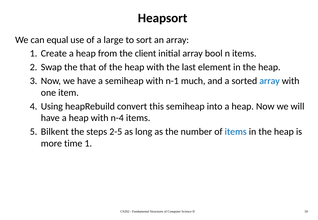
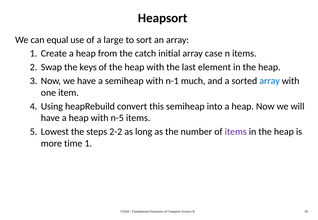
client: client -> catch (146, 54)
bool: bool -> case (214, 54)
that: that -> keys (88, 67)
n-4: n-4 -> n-5 (117, 118)
Bilkent: Bilkent -> Lowest (55, 132)
2-5: 2-5 -> 2-2 (116, 132)
items colour: blue -> purple (236, 132)
